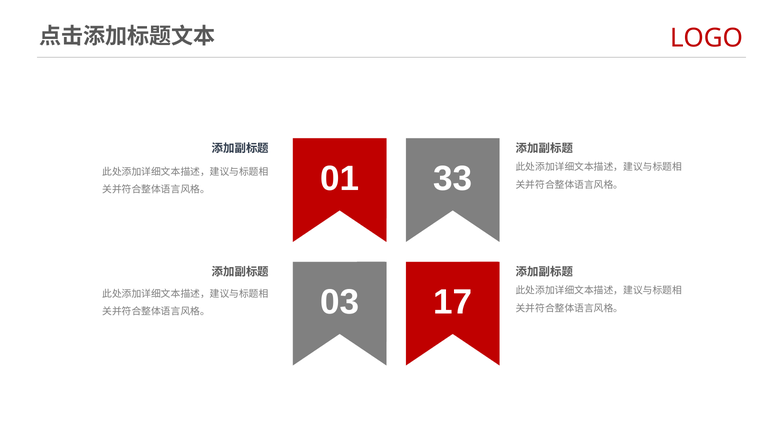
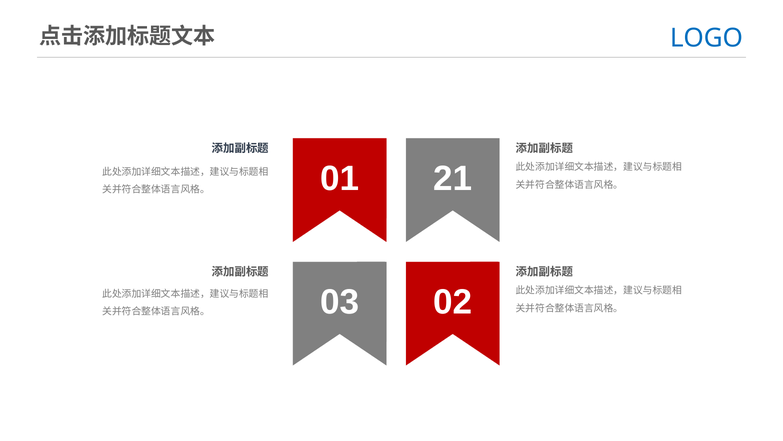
LOGO colour: red -> blue (706, 38)
33: 33 -> 21 (453, 178)
17: 17 -> 02 (453, 302)
